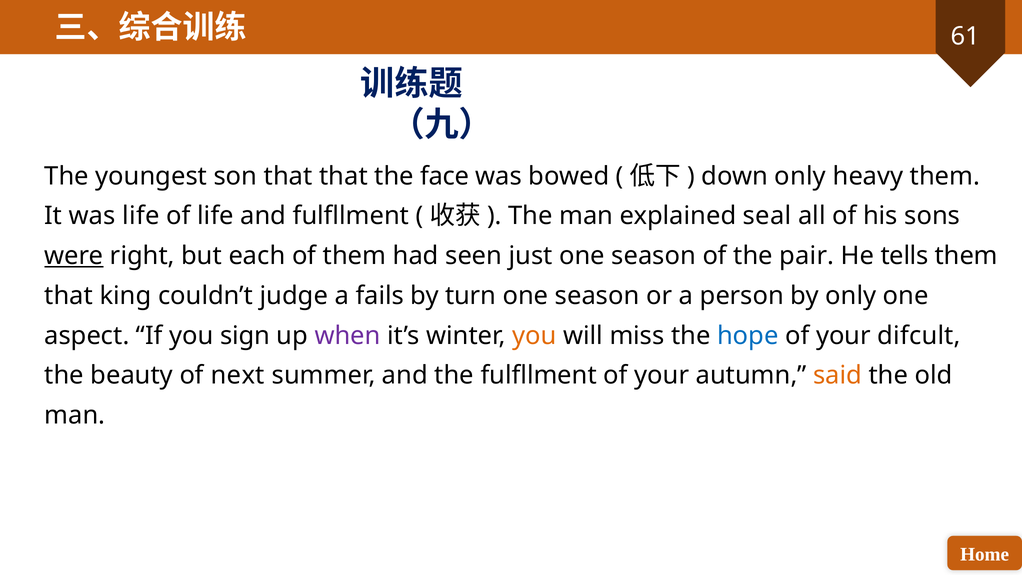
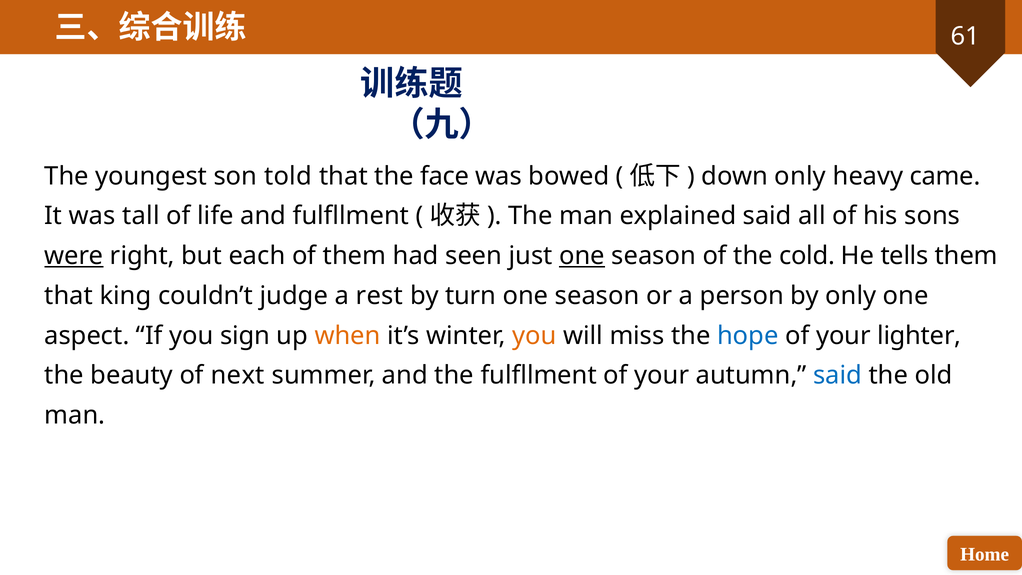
son that: that -> told (288, 176)
heavy them: them -> came (945, 176)
was life: life -> tall (141, 216)
explained seal: seal -> said (767, 216)
one underline: none -> present (582, 256)
pair: pair -> cold (807, 256)
fails: fails -> rest (379, 296)
when colour: purple -> orange (348, 335)
difcult: difcult -> lighter (919, 335)
said colour: orange -> blue (838, 375)
